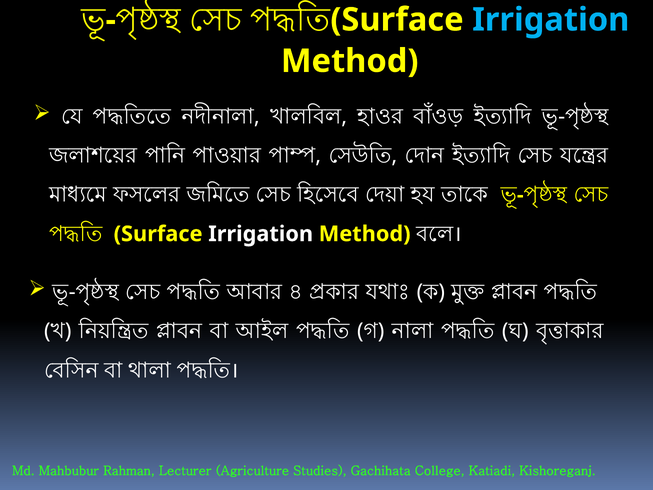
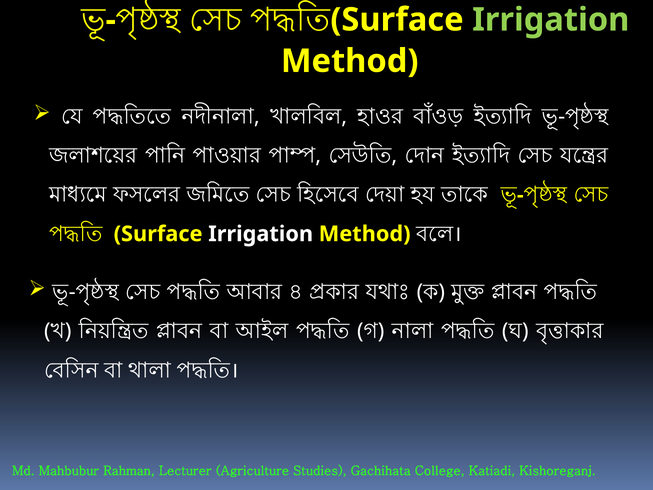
Irrigation colour: light blue -> light green (551, 20)
